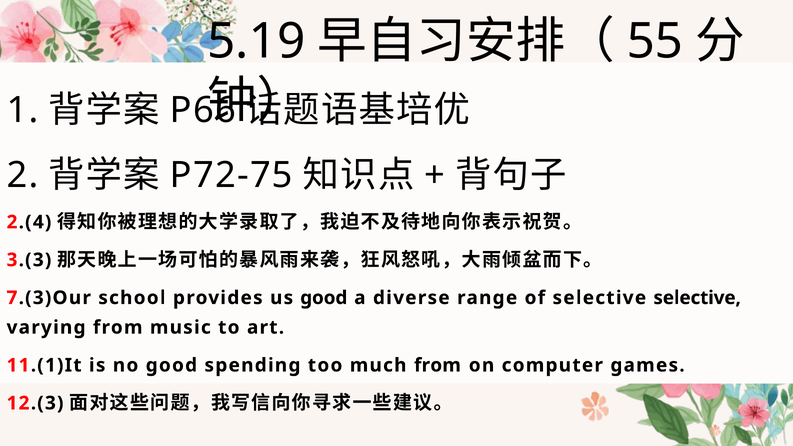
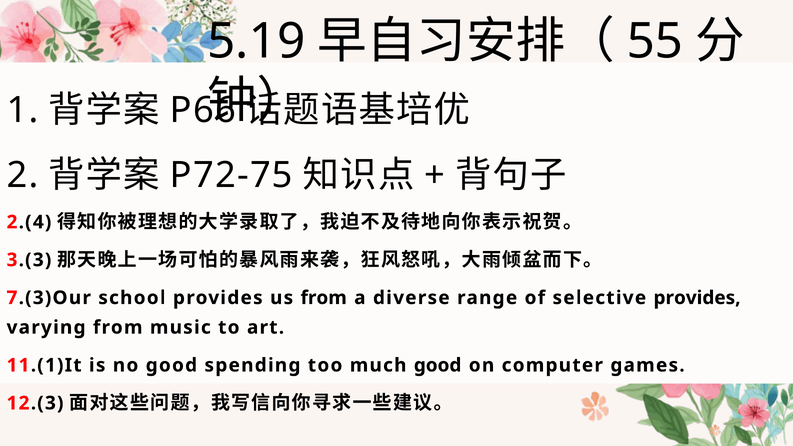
us good: good -> from (324, 298)
selective selective: selective -> provides (697, 298)
much from: from -> good (438, 365)
